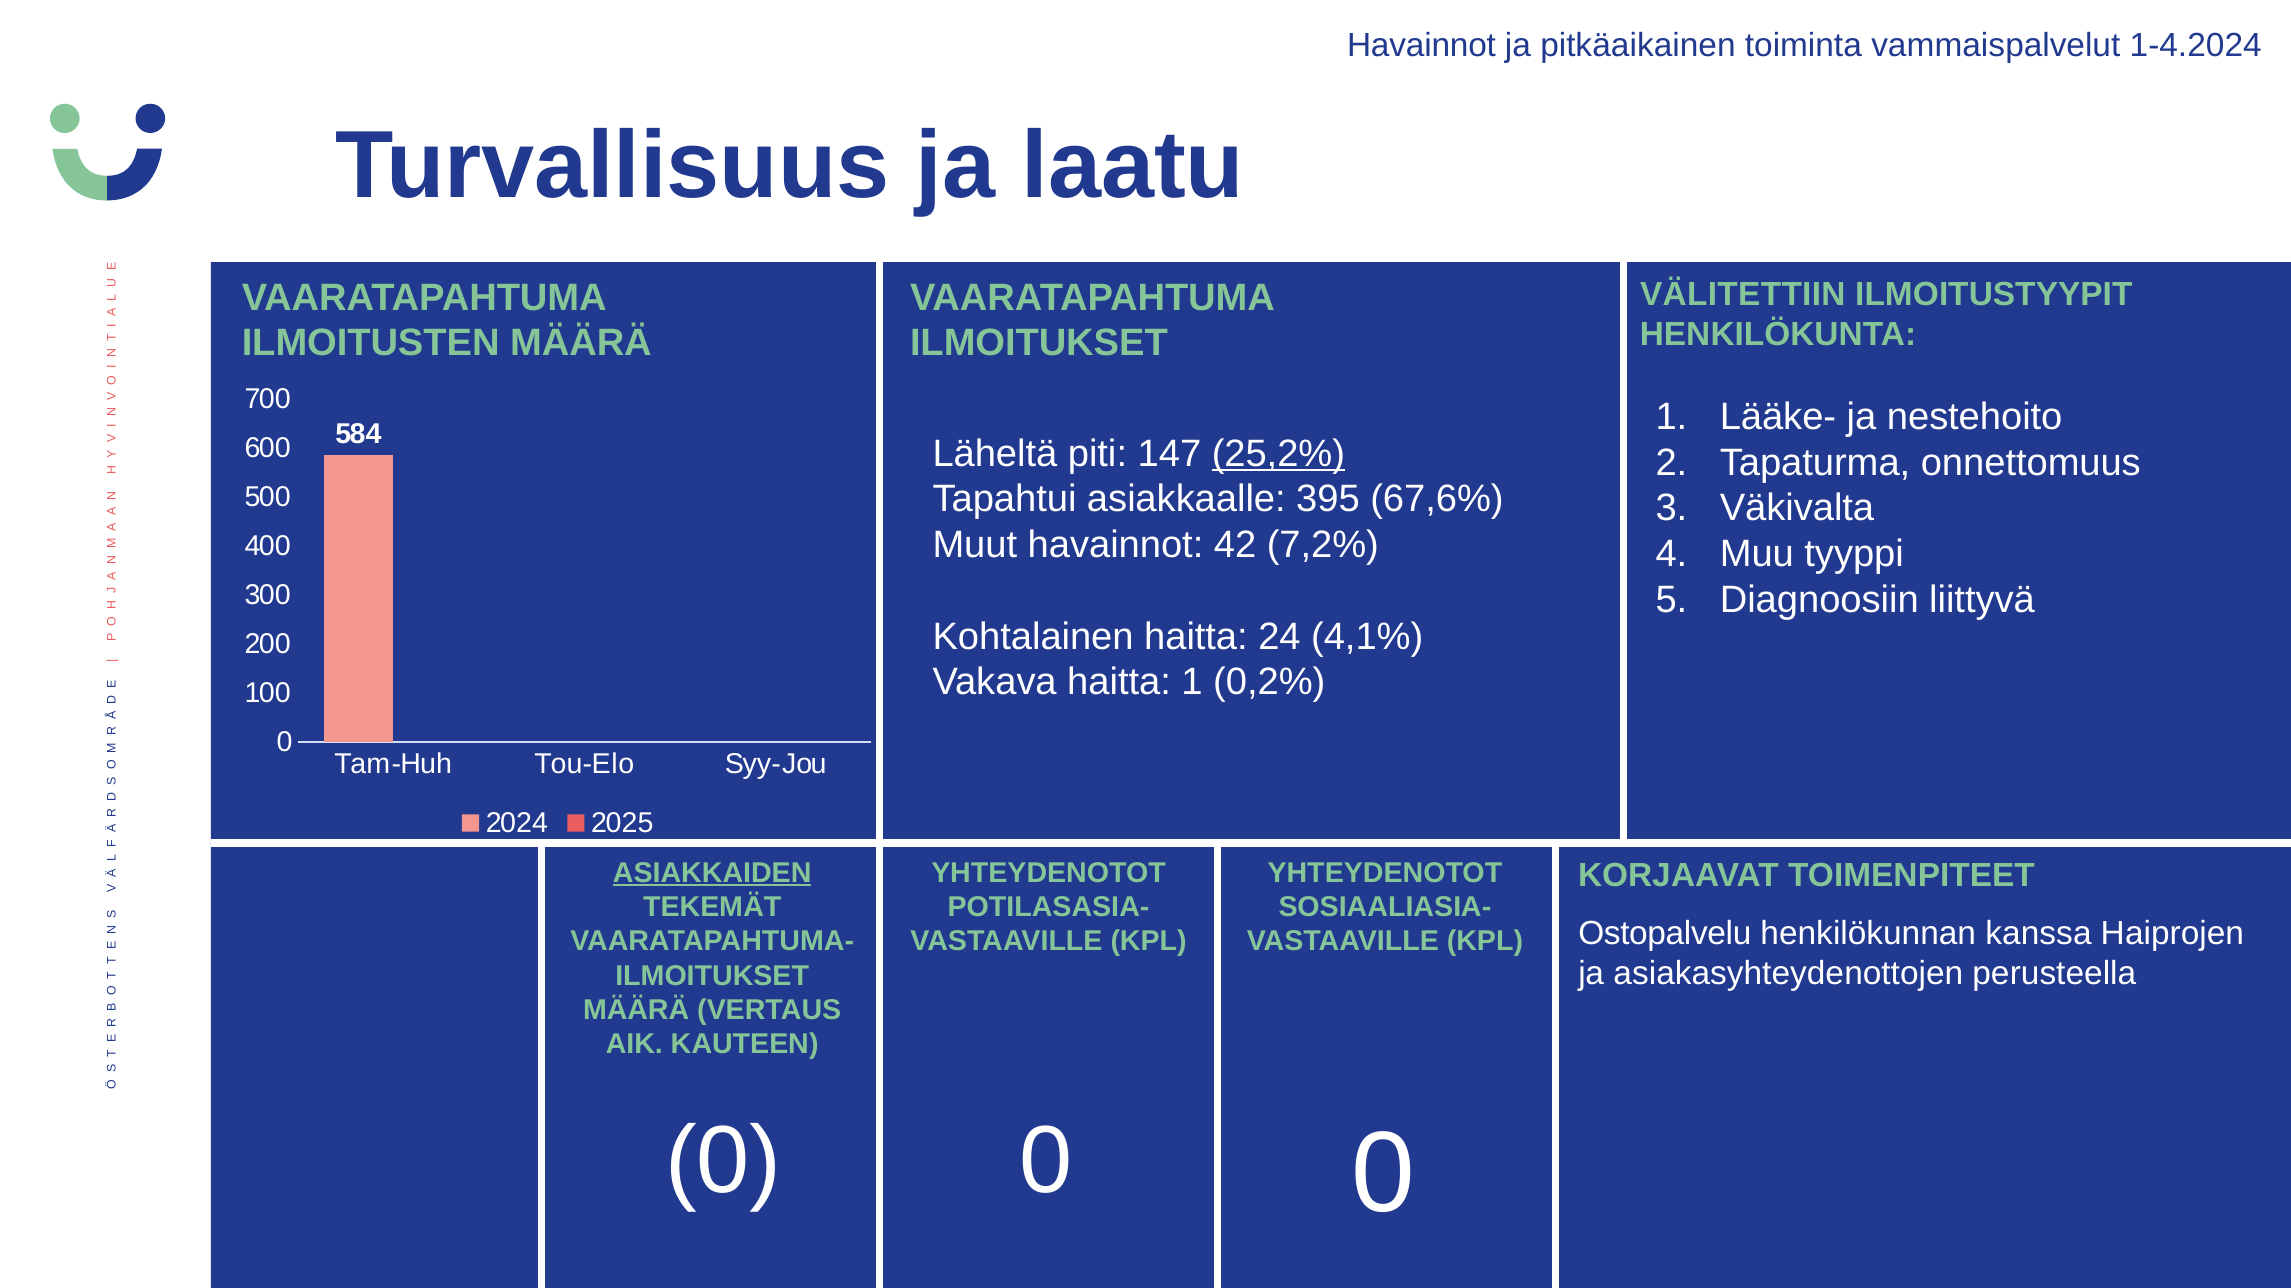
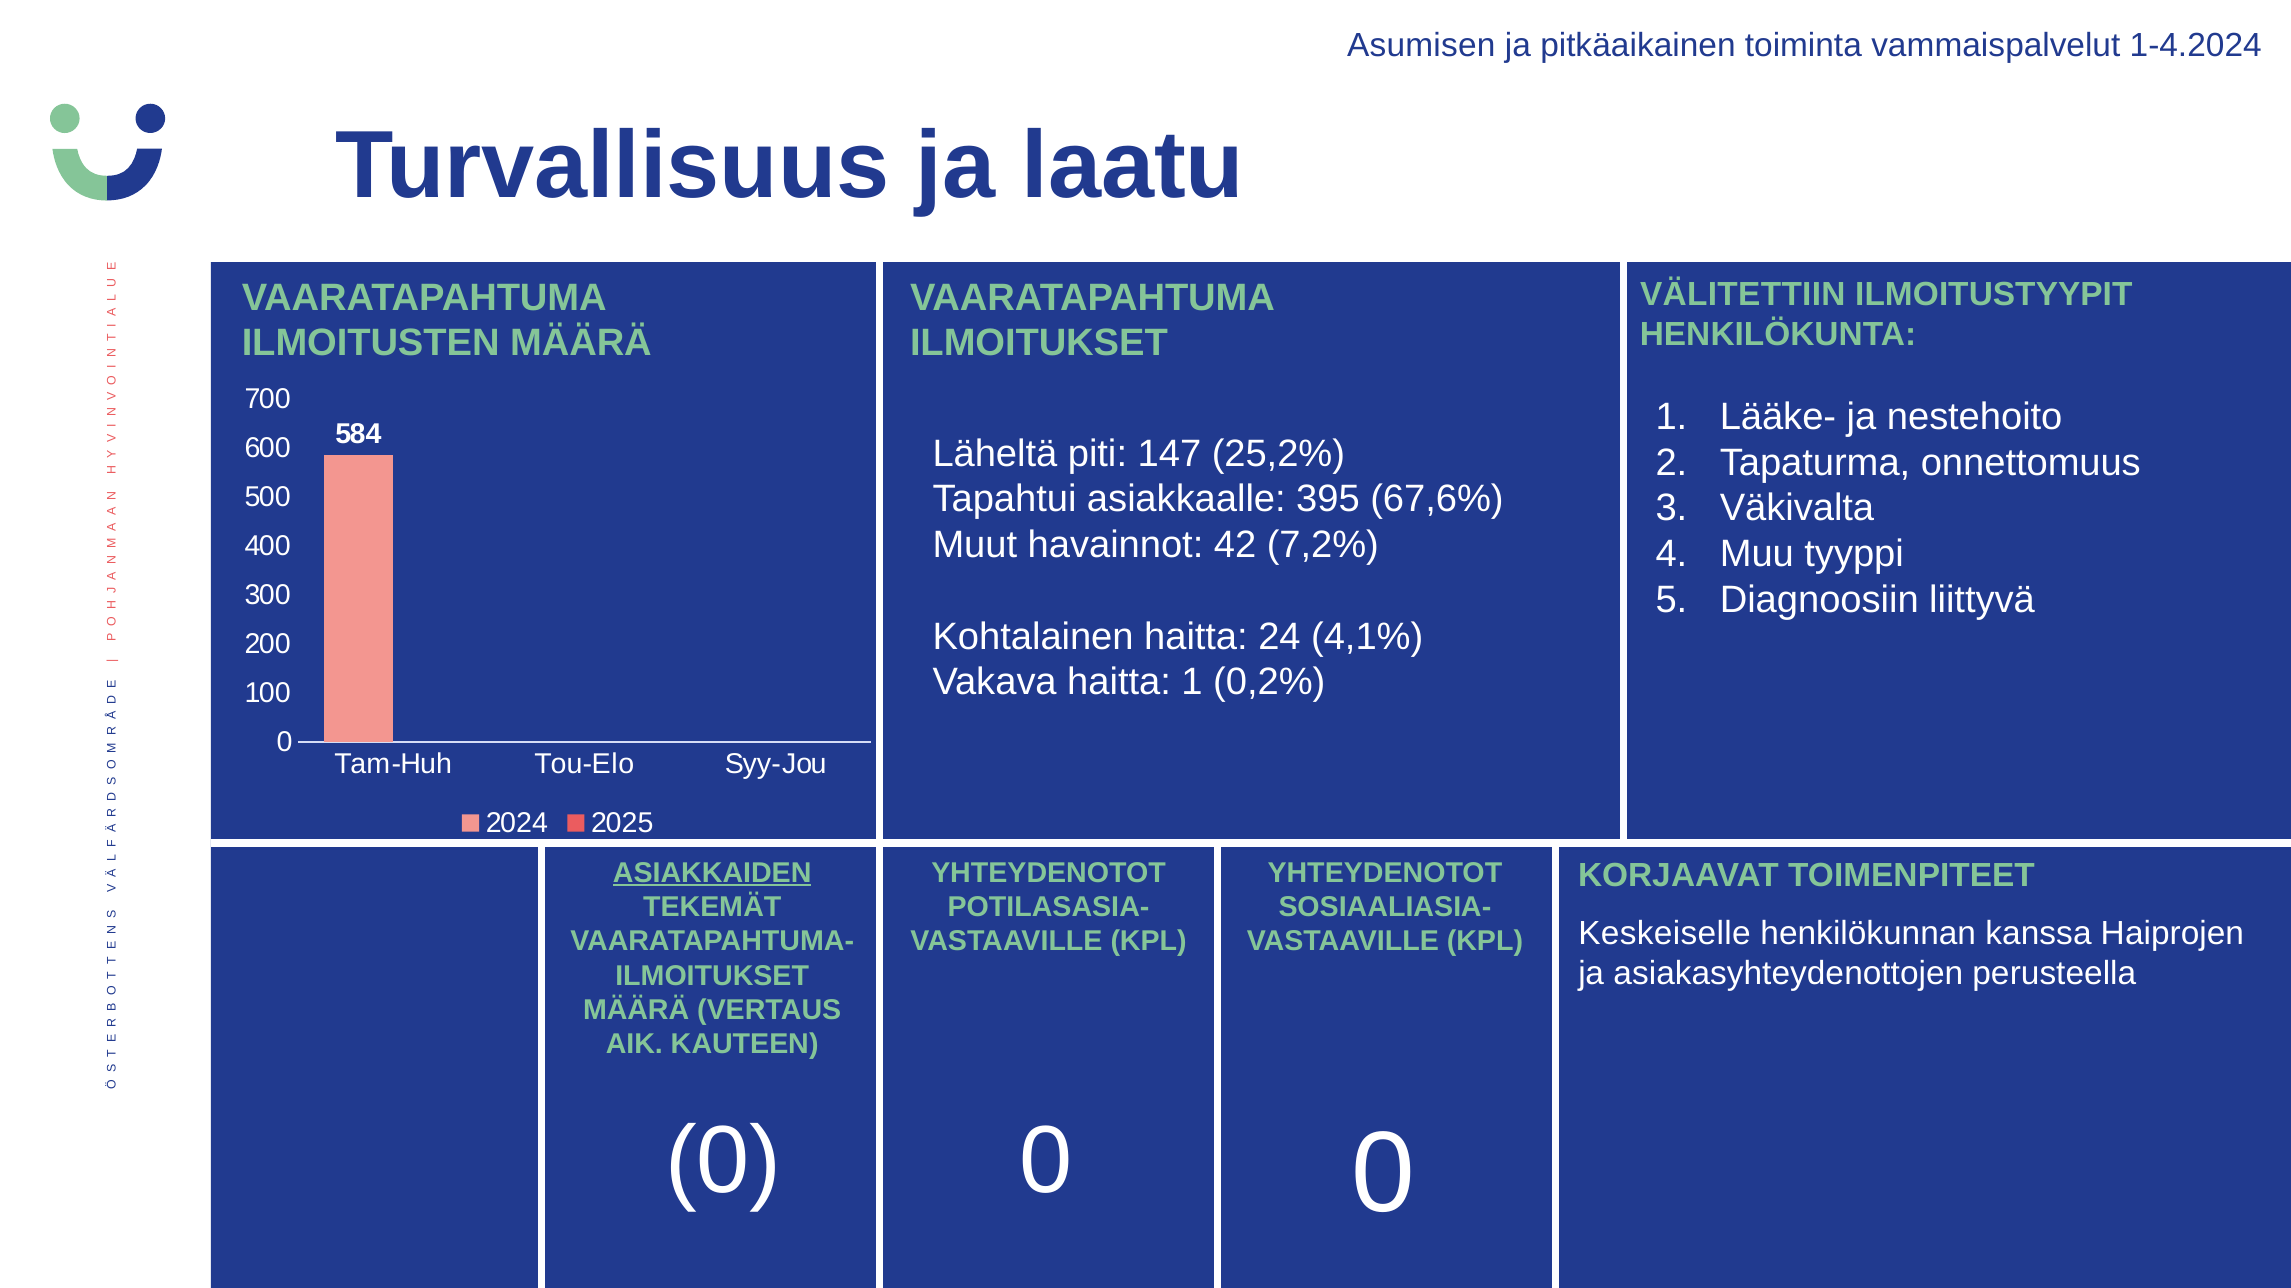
Havainnot: Havainnot -> Asumisen (1421, 45)
25,2% underline: present -> none (1278, 454)
Ostopalvelu: Ostopalvelu -> Keskeiselle (1665, 934)
